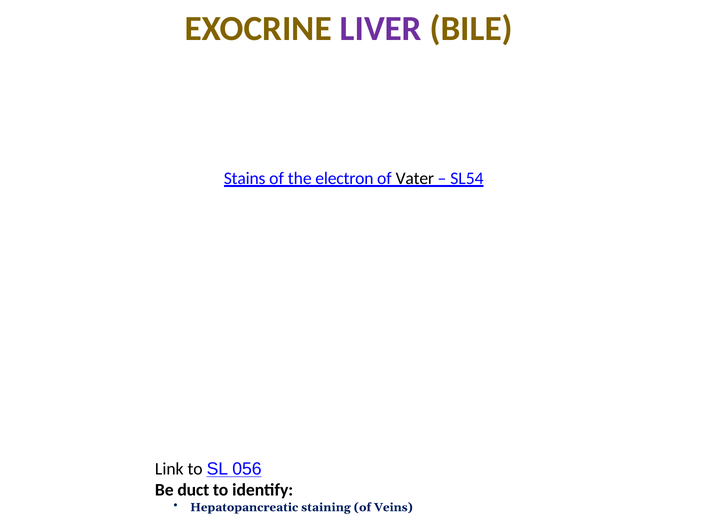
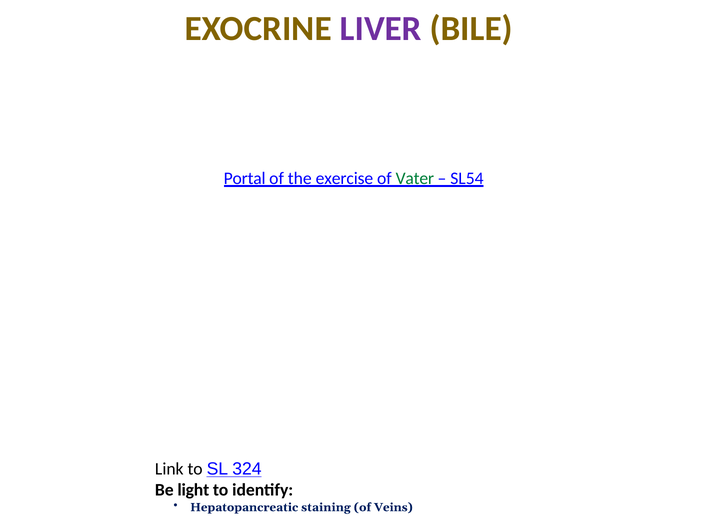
Stains: Stains -> Portal (245, 178)
electron: electron -> exercise (344, 178)
Vater colour: black -> green (415, 178)
056: 056 -> 324 (247, 469)
duct: duct -> light (193, 490)
